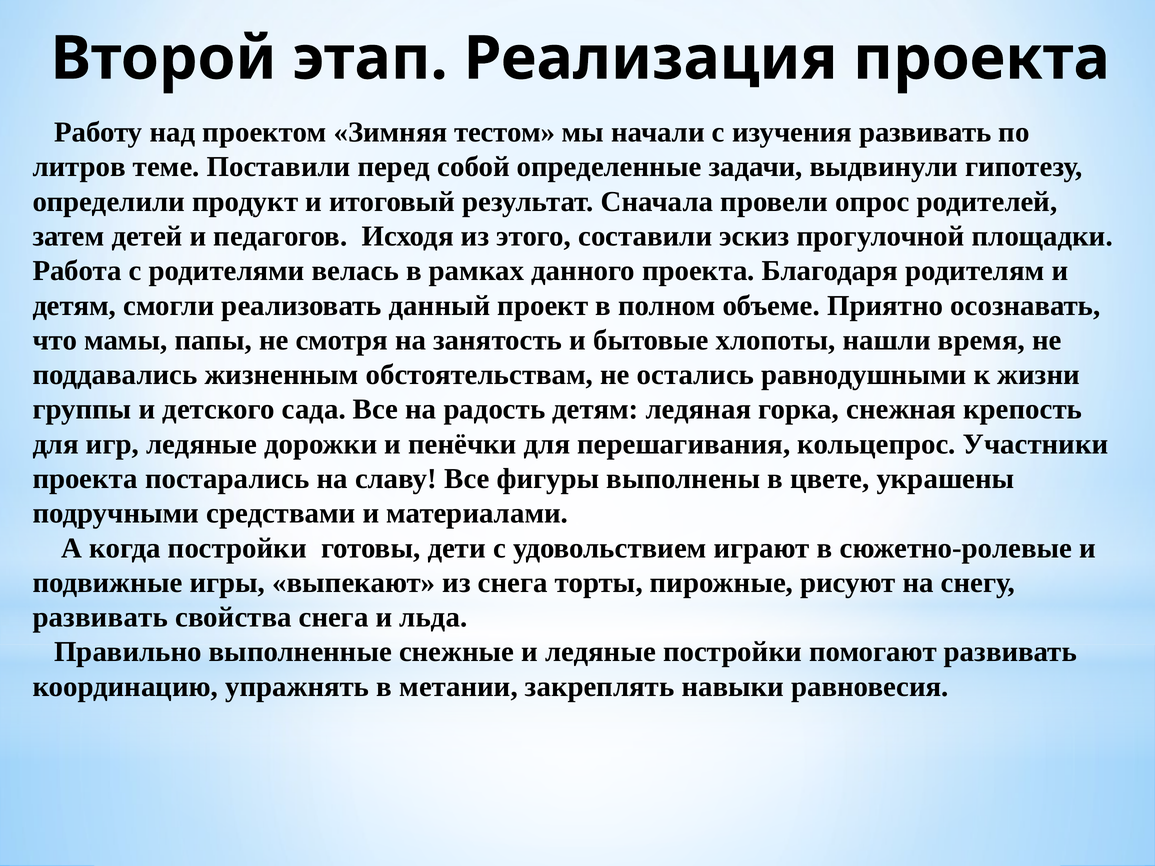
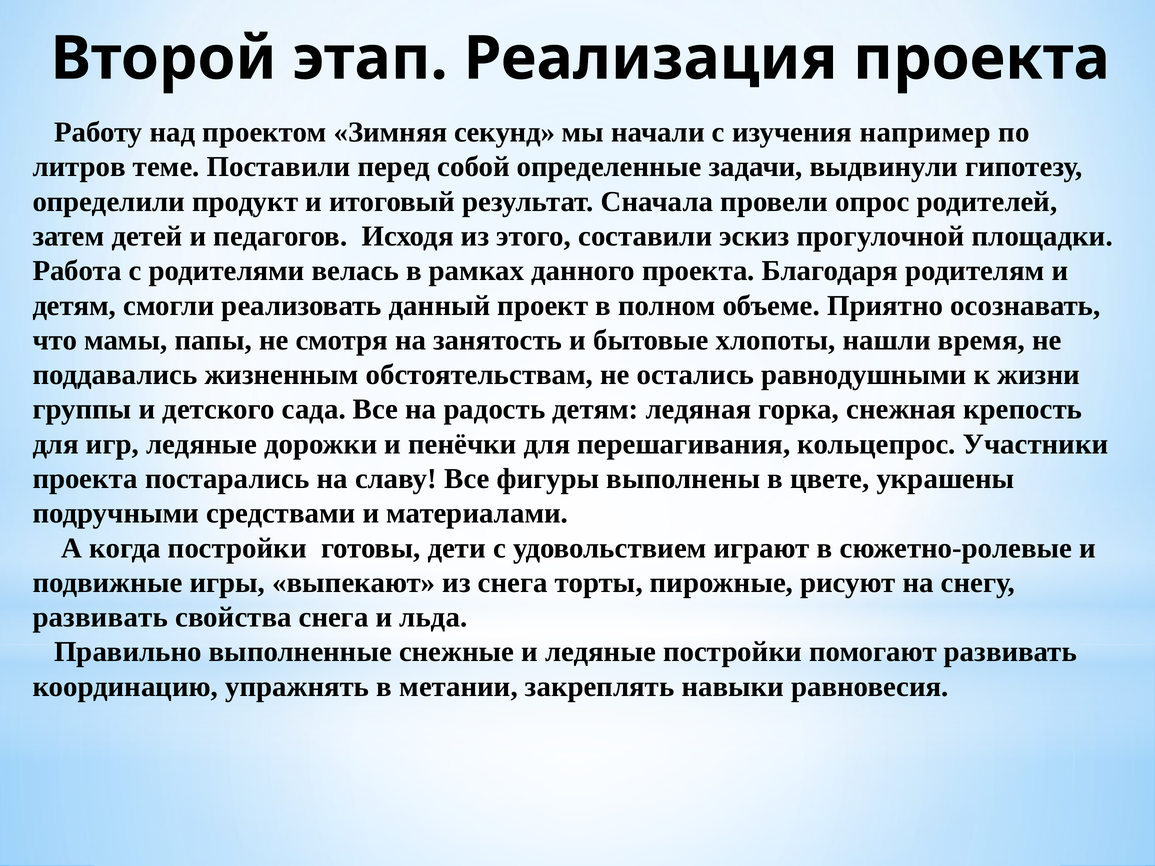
тестом: тестом -> секунд (505, 132)
изучения развивать: развивать -> например (925, 132)
